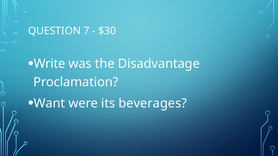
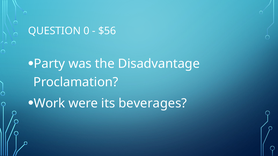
7: 7 -> 0 (86, 31)
$30: $30 -> $56 (107, 31)
Write: Write -> Party (49, 64)
Want: Want -> Work (49, 104)
